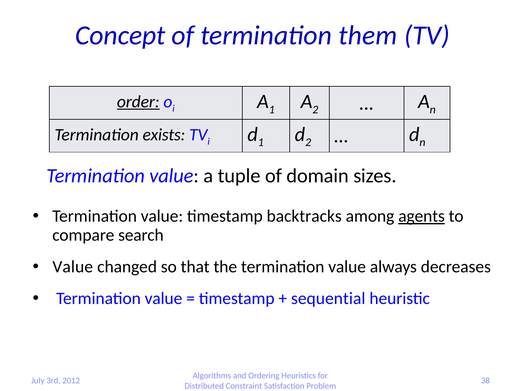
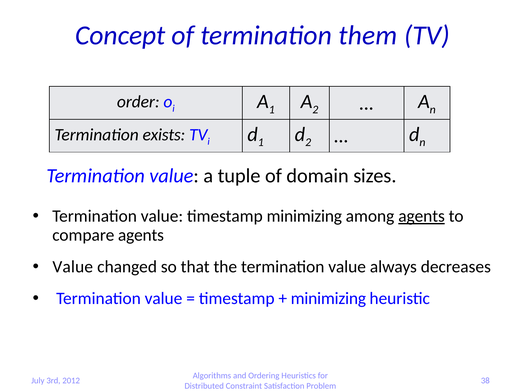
order underline: present -> none (138, 102)
timestamp backtracks: backtracks -> minimizing (304, 216)
compare search: search -> agents (141, 235)
sequential: sequential -> minimizing (328, 298)
